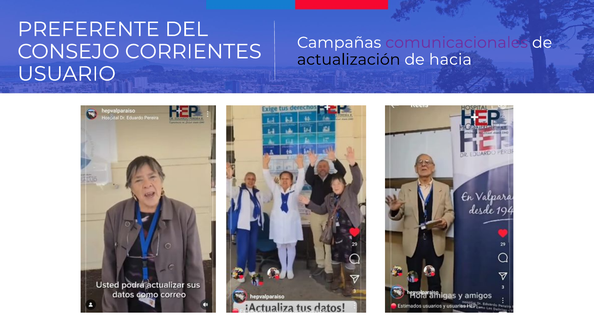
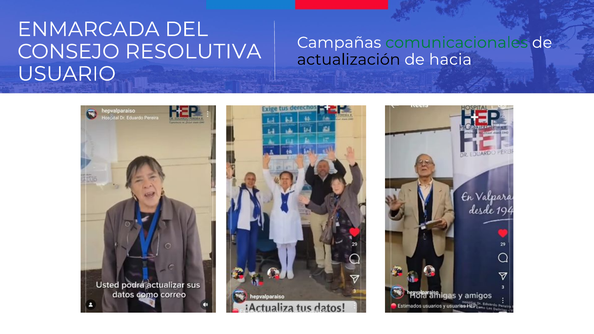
PREFERENTE: PREFERENTE -> ENMARCADA (88, 29)
comunicacionales colour: purple -> green (457, 43)
CORRIENTES: CORRIENTES -> RESOLUTIVA (193, 52)
